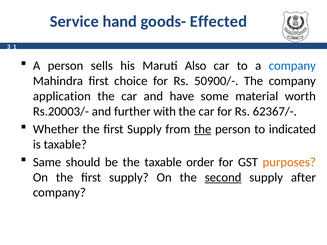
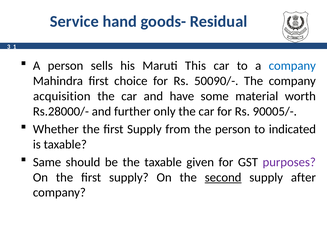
Effected: Effected -> Residual (219, 22)
Also: Also -> This (195, 66)
50900/-: 50900/- -> 50090/- (216, 81)
application: application -> acquisition (62, 96)
Rs.20003/-: Rs.20003/- -> Rs.28000/- (61, 111)
with: with -> only (165, 111)
62367/-: 62367/- -> 90005/- (275, 111)
the underline: present -> none (203, 129)
order: order -> given (200, 162)
purposes colour: orange -> purple (289, 162)
